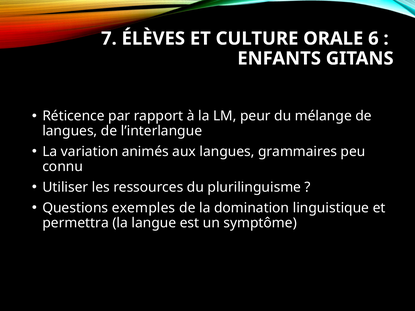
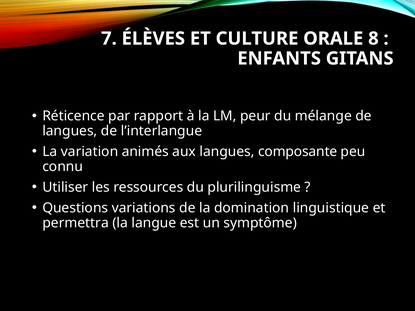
6: 6 -> 8 (373, 39)
grammaires: grammaires -> composante (298, 152)
exemples: exemples -> variations (144, 208)
